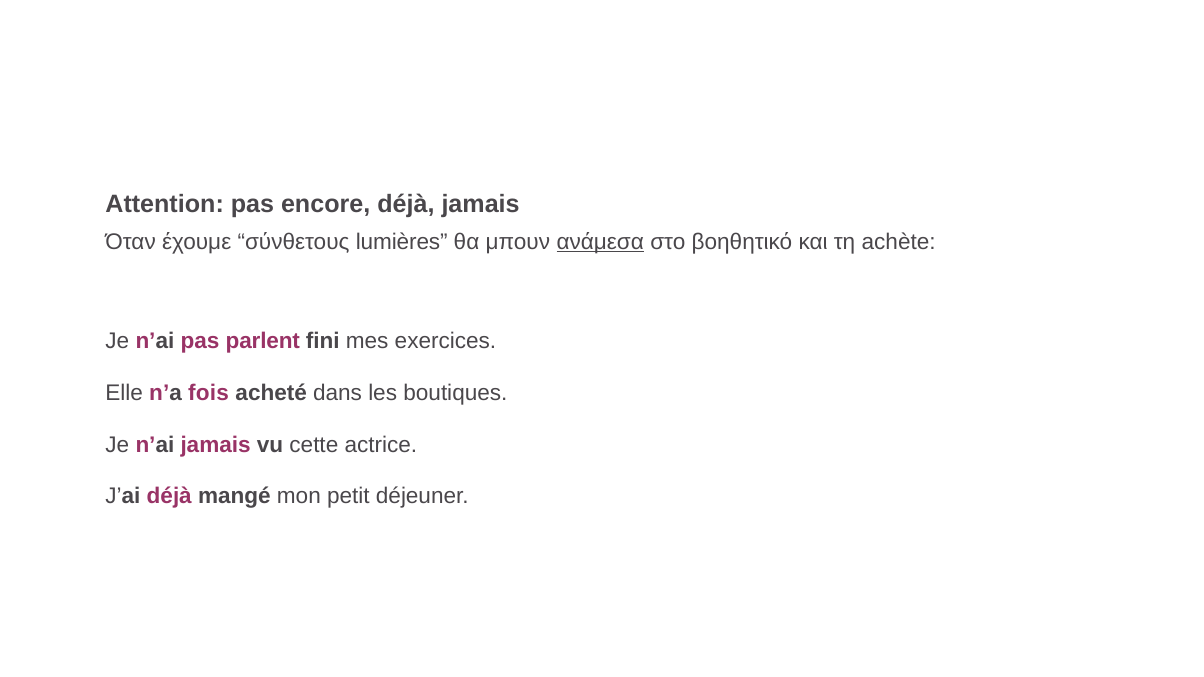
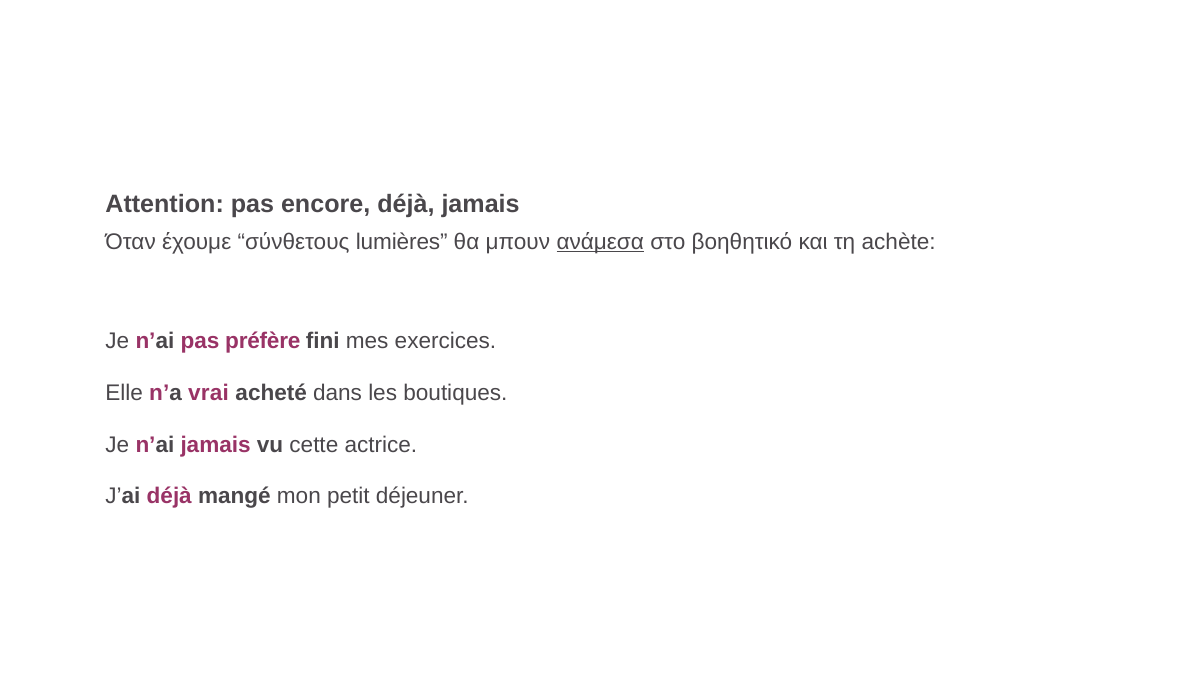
parlent: parlent -> préfère (263, 342)
fois: fois -> vrai (209, 393)
